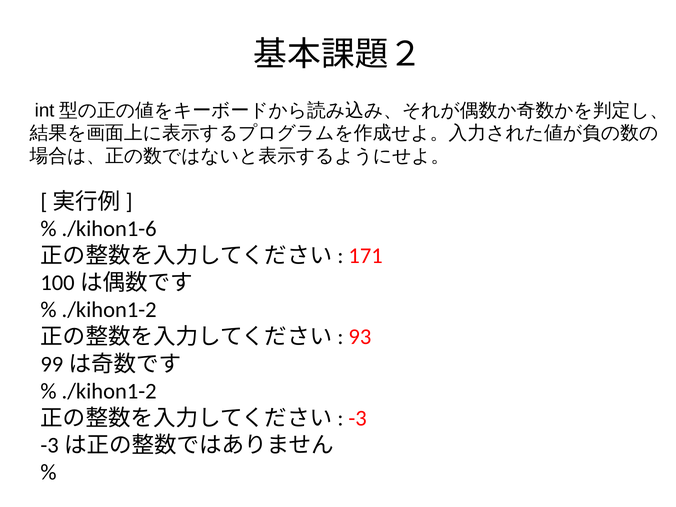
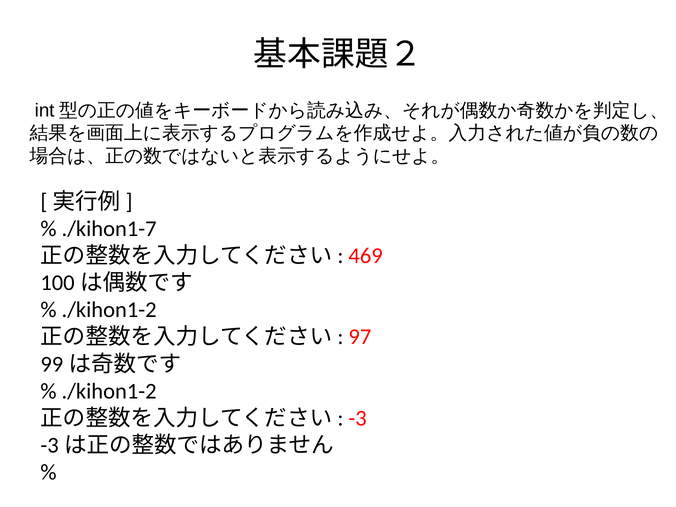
./kihon1-6: ./kihon1-6 -> ./kihon1-7 (109, 229)
171: 171 -> 469 (366, 256)
93: 93 -> 97 (360, 337)
